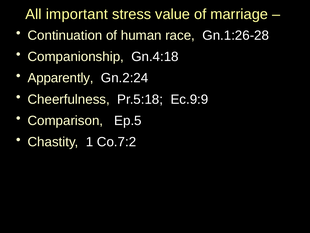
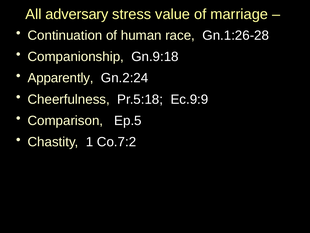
important: important -> adversary (77, 14)
Gn.4:18: Gn.4:18 -> Gn.9:18 (155, 57)
